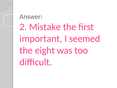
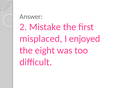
important: important -> misplaced (41, 39)
seemed: seemed -> enjoyed (85, 39)
